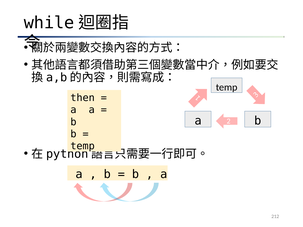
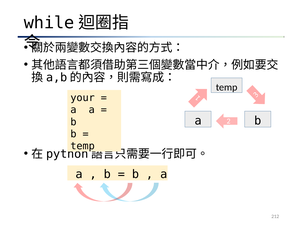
then: then -> your (83, 98)
